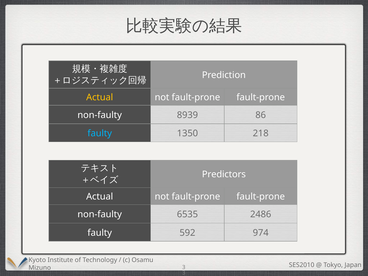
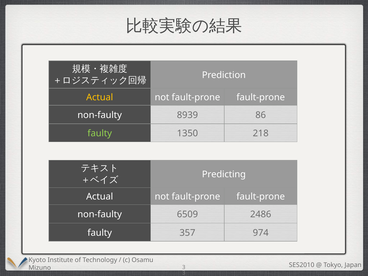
faulty colour: light blue -> light green (100, 133)
Predictors: Predictors -> Predicting (224, 174)
6535: 6535 -> 6509 (187, 214)
592: 592 -> 357 (187, 233)
